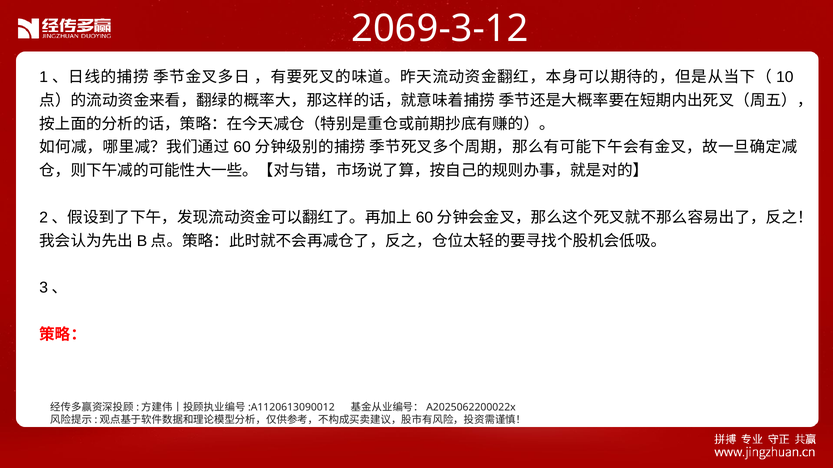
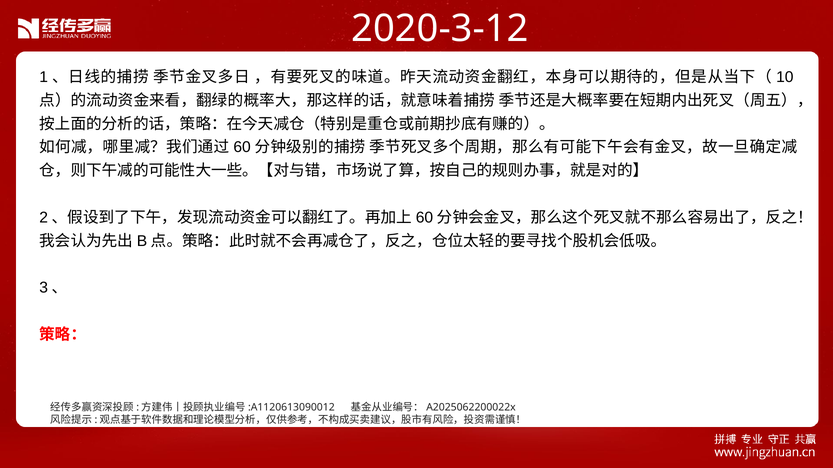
2069-3-12: 2069-3-12 -> 2020-3-12 (440, 29)
